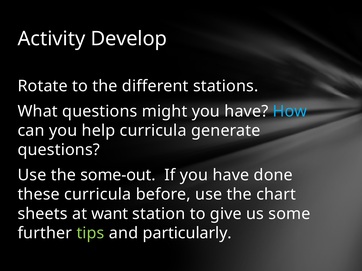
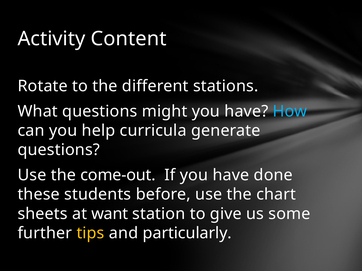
Develop: Develop -> Content (129, 39)
some-out: some-out -> come-out (118, 175)
these curricula: curricula -> students (98, 195)
tips colour: light green -> yellow (90, 233)
